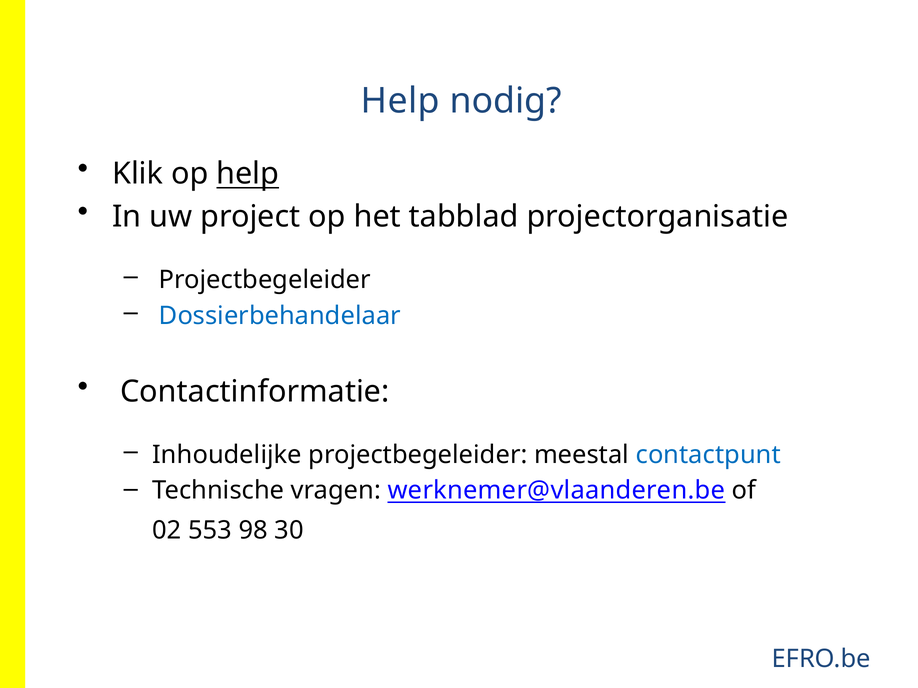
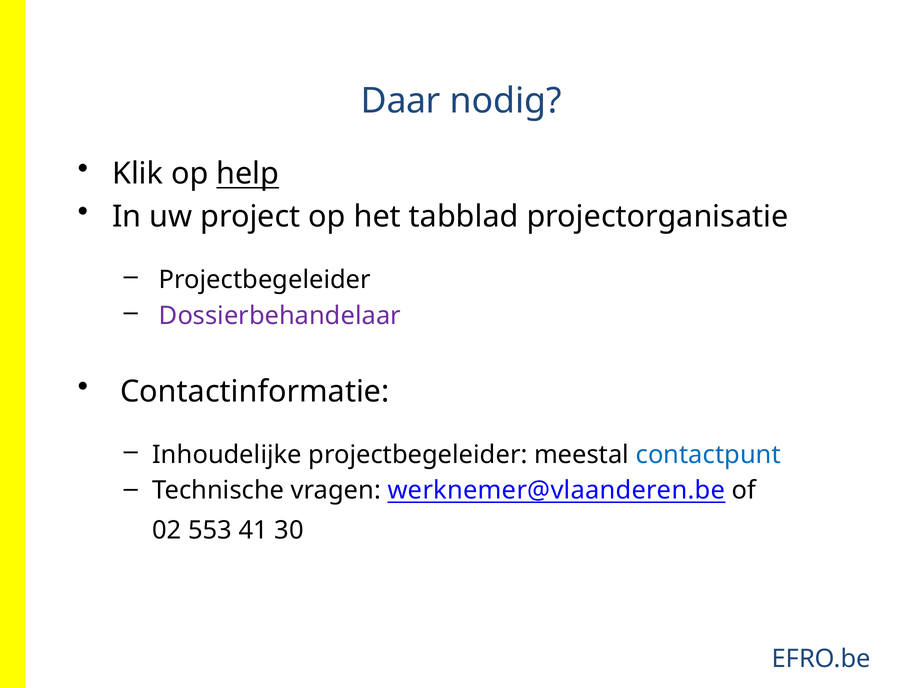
Help: Help -> Daar (401, 101)
Dossierbehandelaar colour: blue -> purple (280, 316)
98: 98 -> 41 (253, 531)
